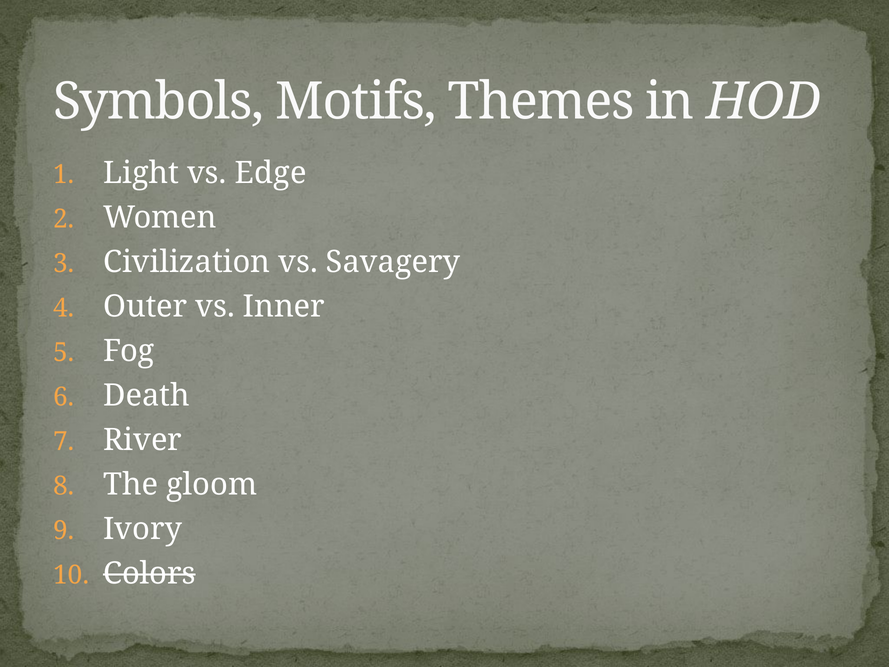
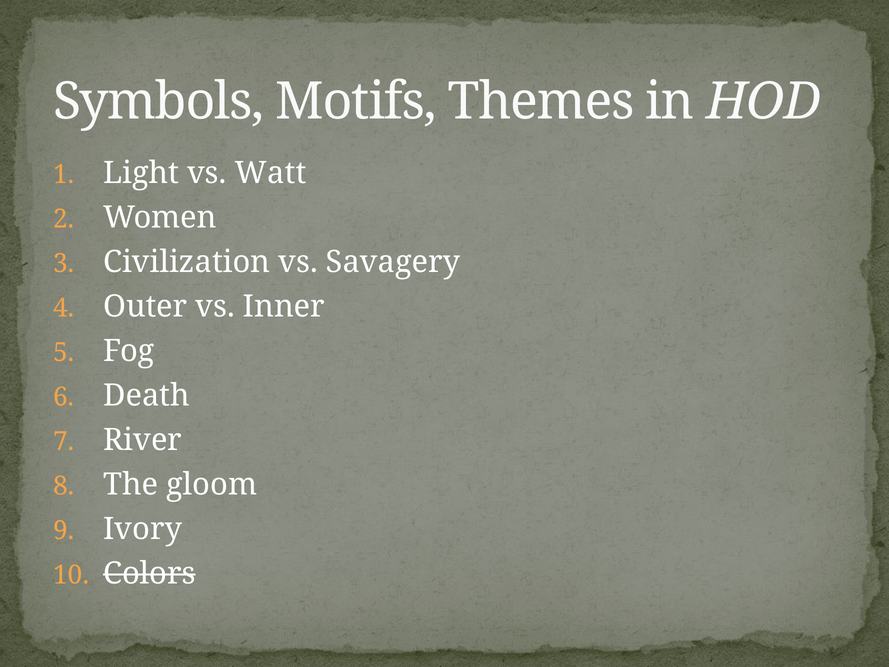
Edge: Edge -> Watt (271, 173)
